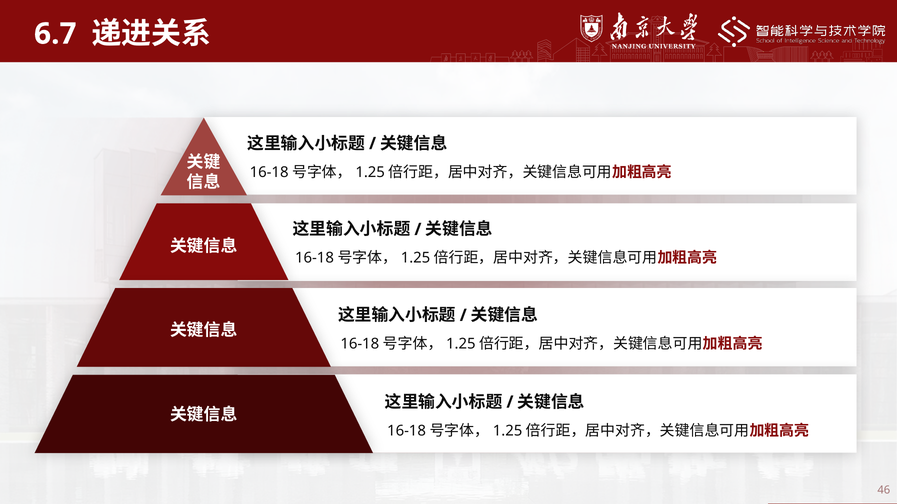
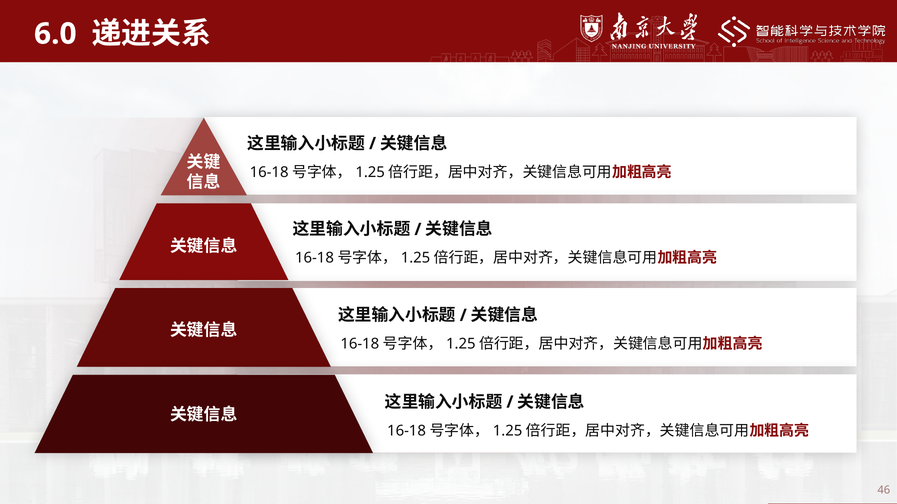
6.7: 6.7 -> 6.0 (55, 34)
